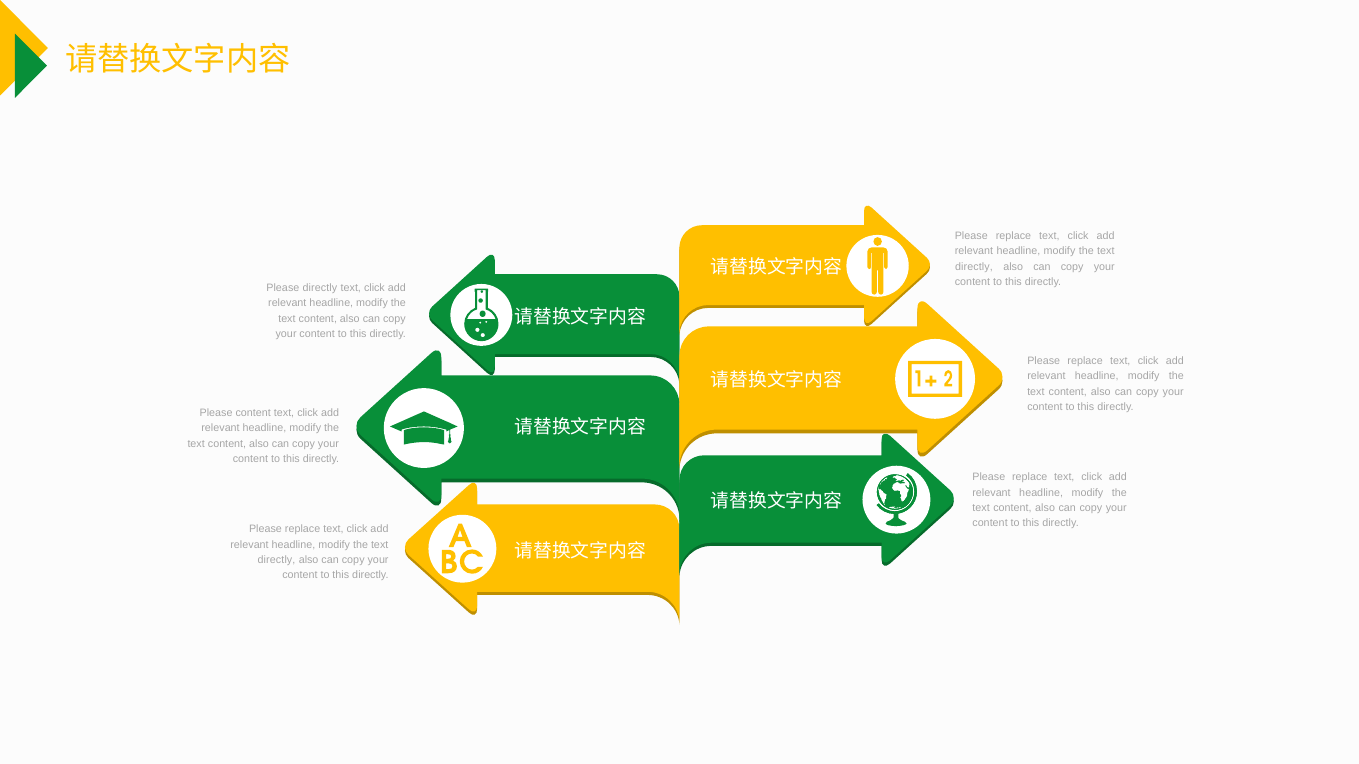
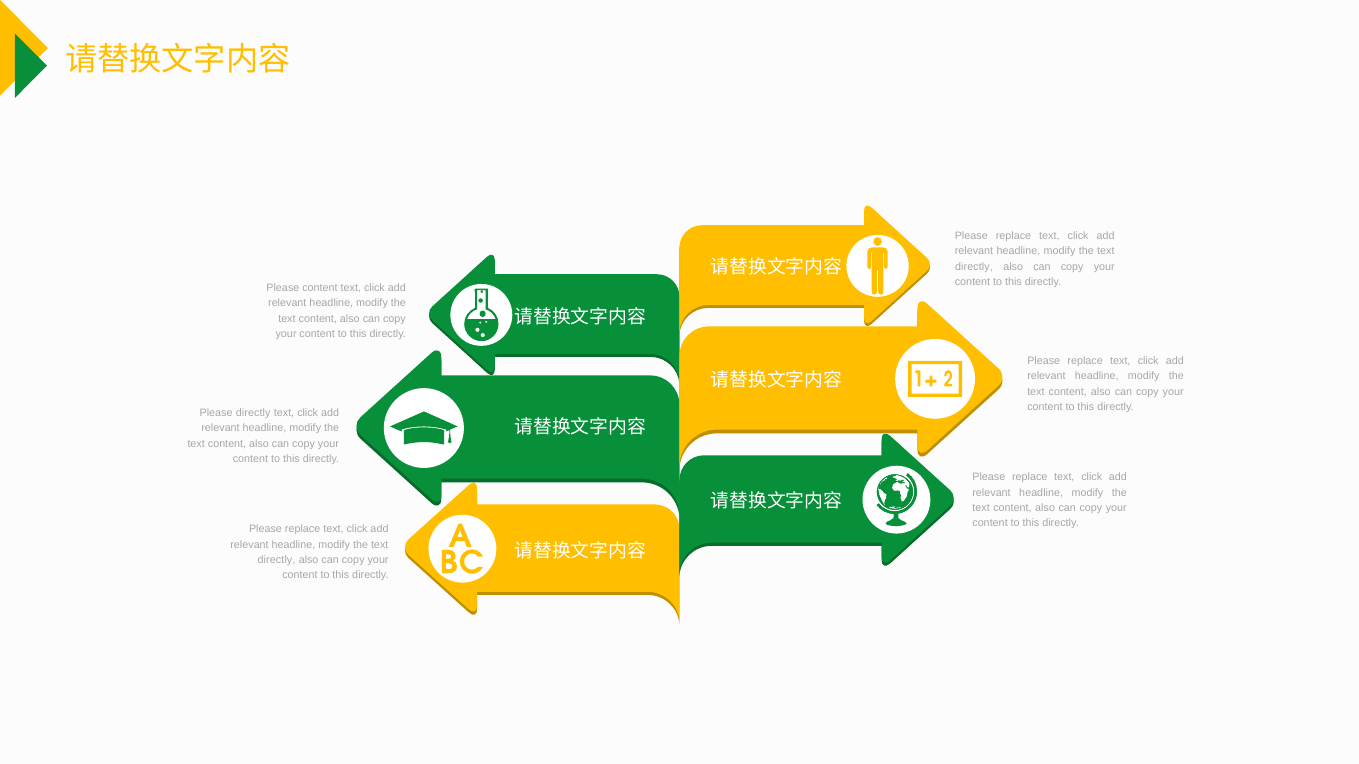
Please directly: directly -> content (320, 288)
Please content: content -> directly (253, 413)
